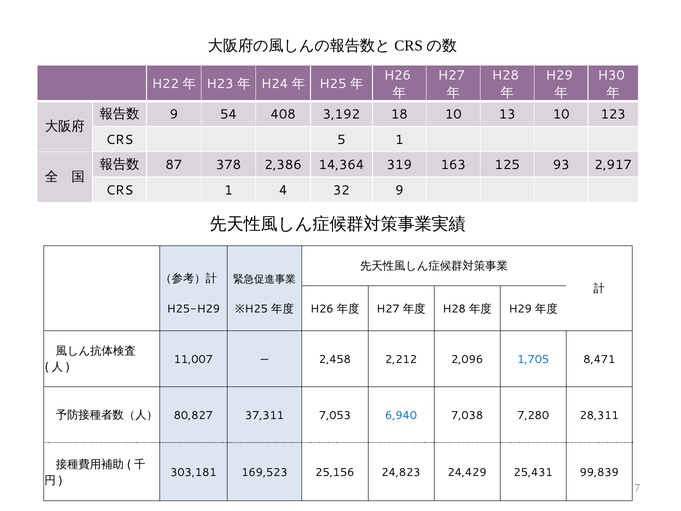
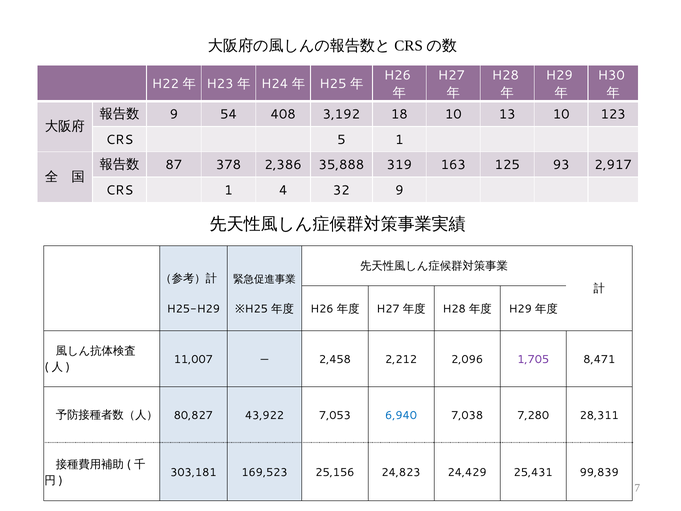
14,364: 14,364 -> 35,888 (341, 165)
1,705 colour: blue -> purple (533, 359)
37,311: 37,311 -> 43,922 (264, 415)
